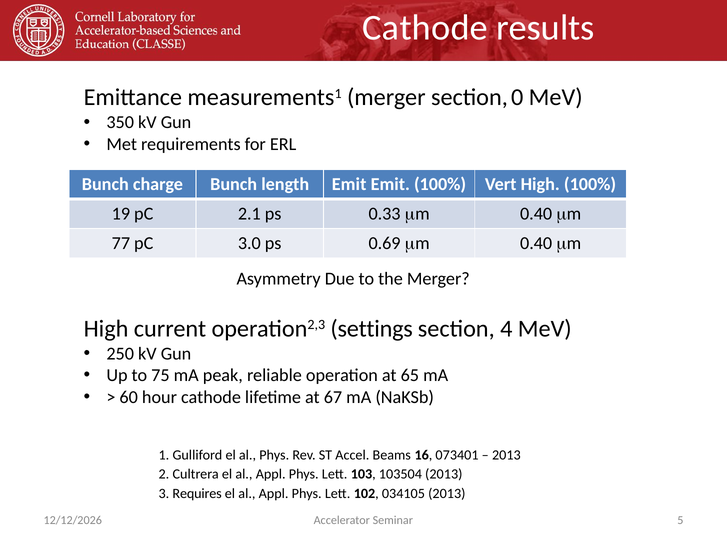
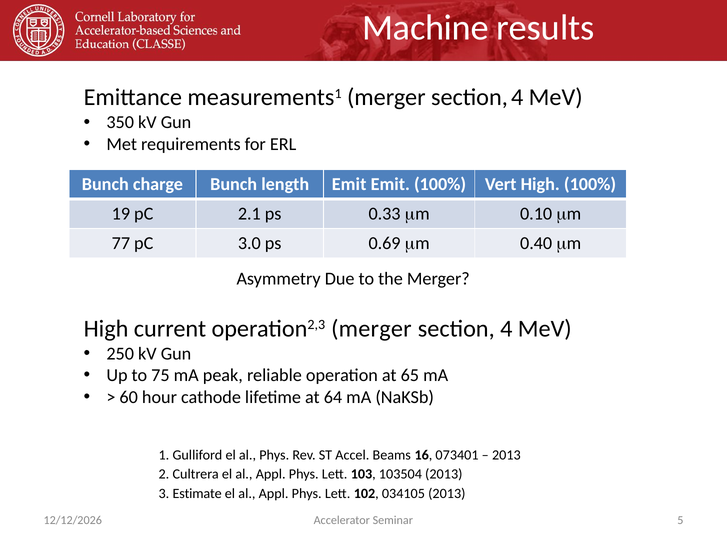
Cathode: Cathode -> Machine (425, 28)
measurements1 merger section 0: 0 -> 4 (517, 98)
0.33 mm 0.40: 0.40 -> 0.10 (536, 214)
operation2,3 settings: settings -> merger (371, 329)
67: 67 -> 64 (333, 397)
Requires: Requires -> Estimate (197, 494)
